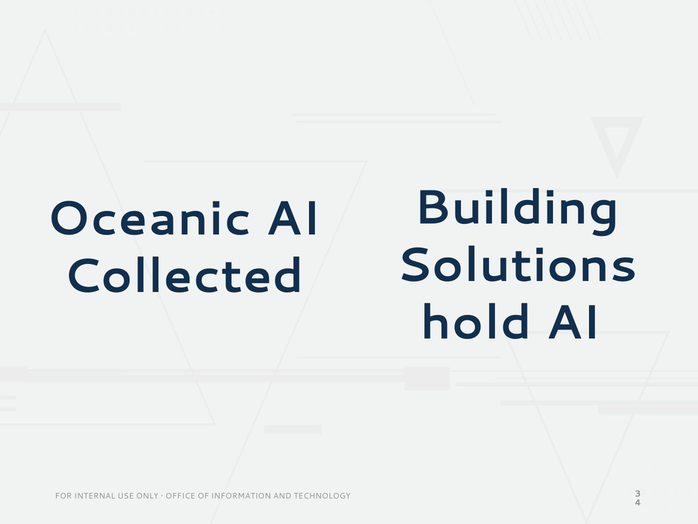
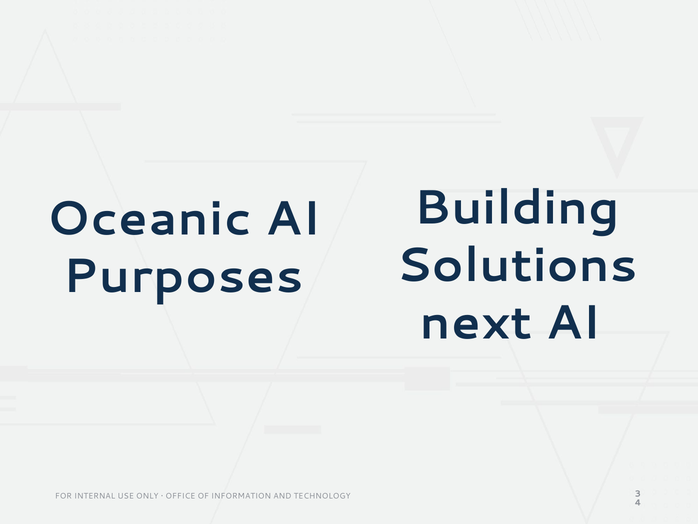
Collected: Collected -> Purposes (183, 276)
hold: hold -> next (476, 323)
